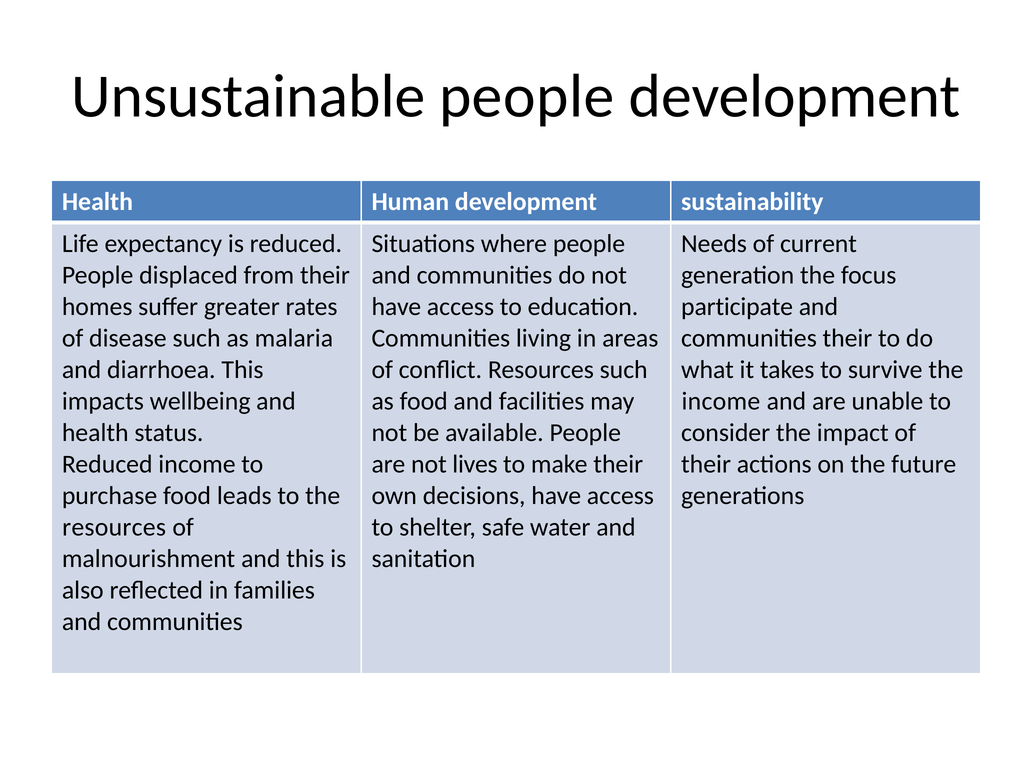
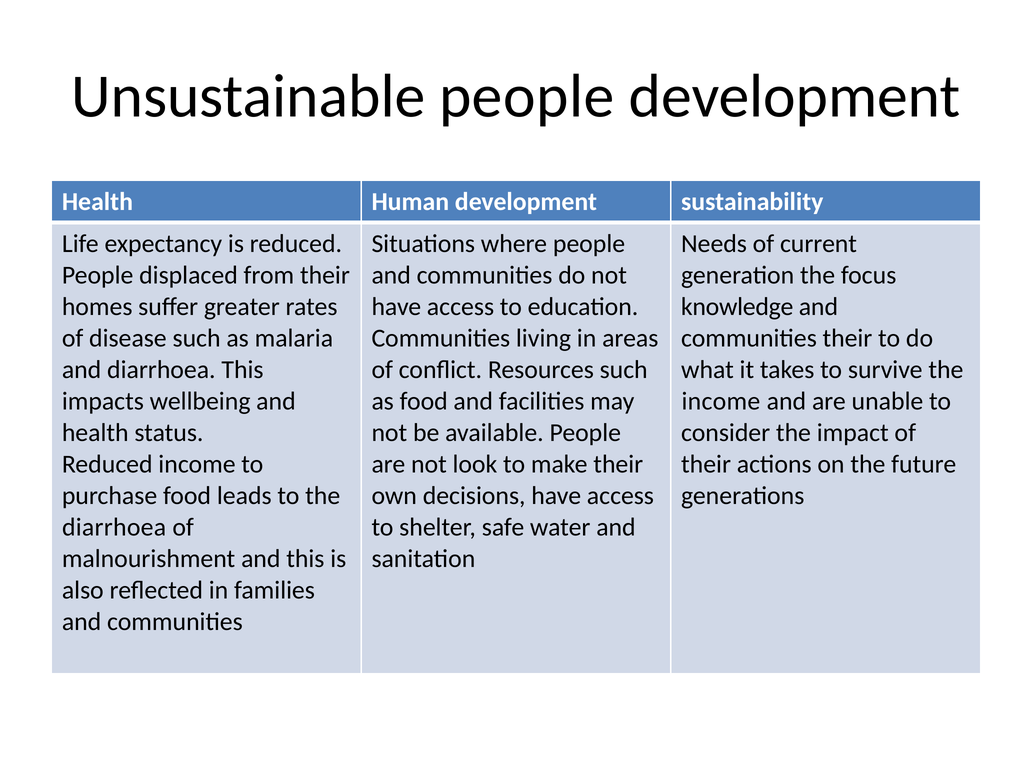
participate: participate -> knowledge (737, 307)
lives: lives -> look (475, 464)
resources: resources -> diarrhoea (114, 527)
